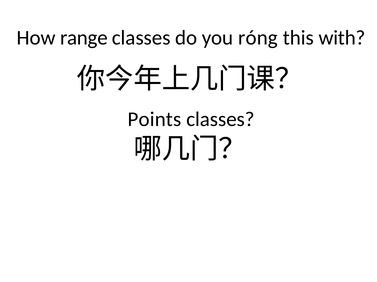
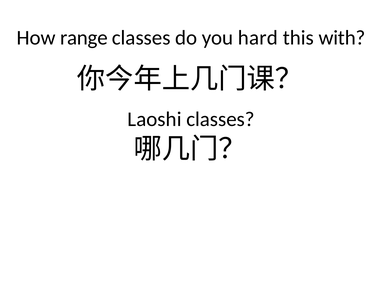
róng: róng -> hard (258, 38)
Points: Points -> Laoshi (155, 120)
